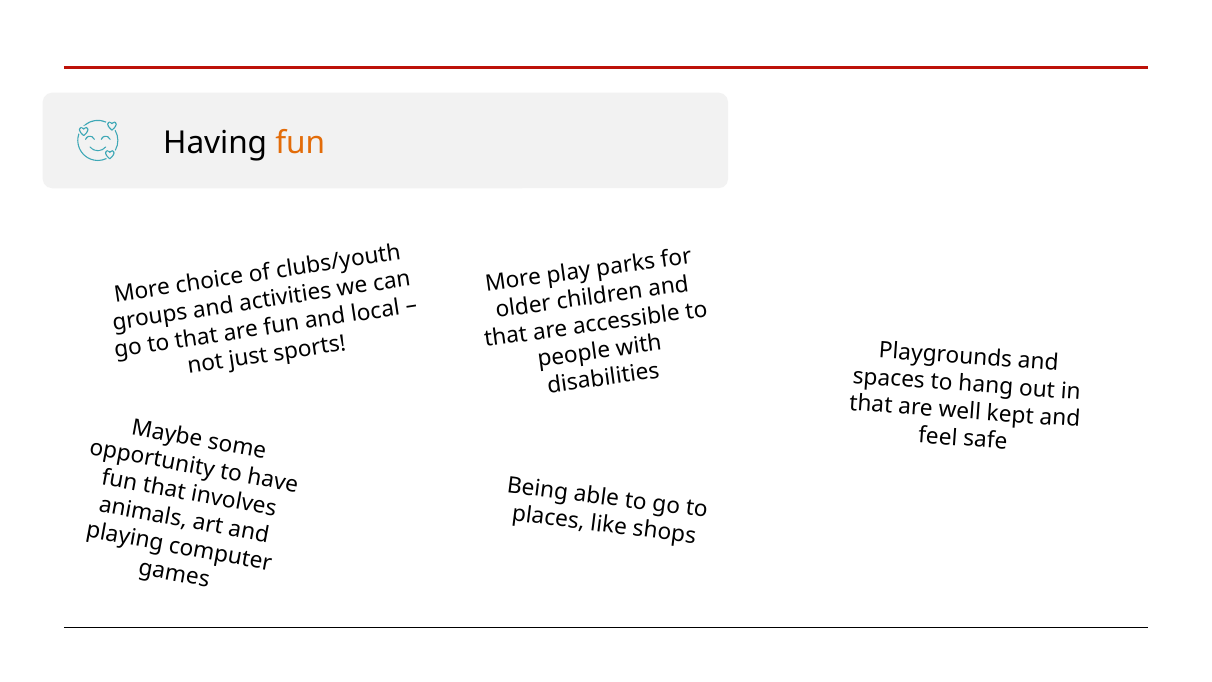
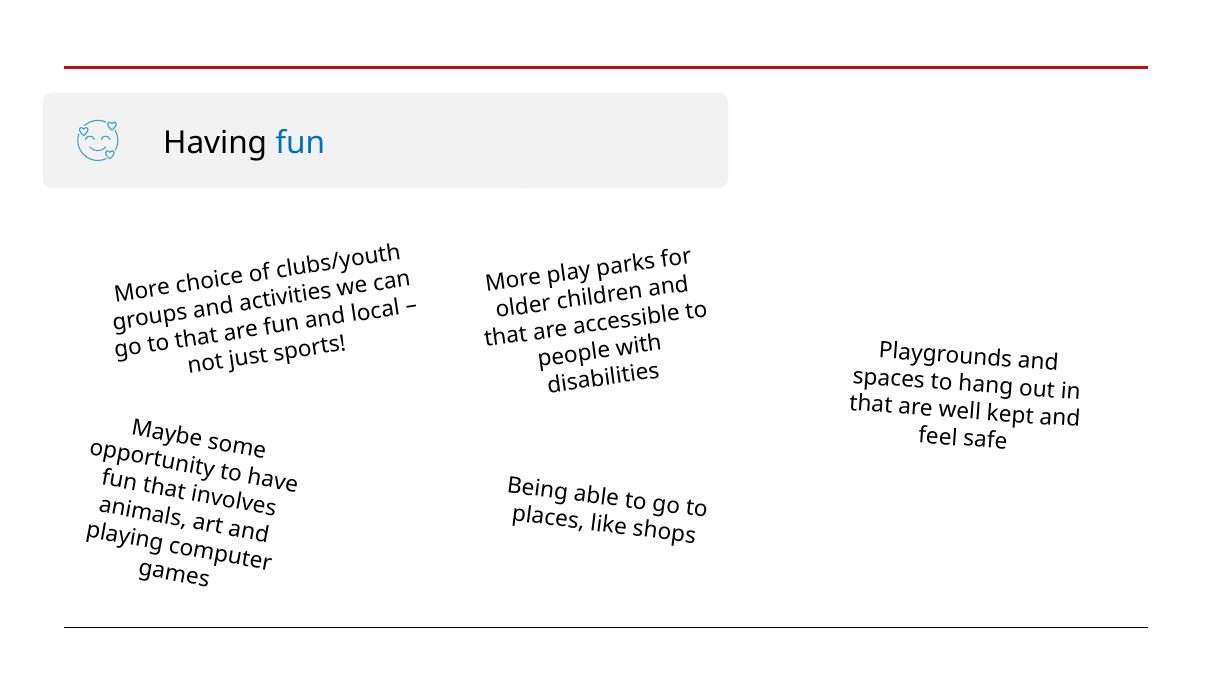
fun colour: orange -> blue (300, 143)
